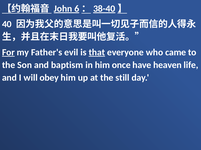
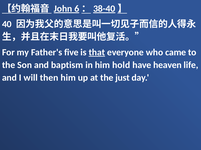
For underline: present -> none (8, 53)
evil: evil -> five (71, 53)
once: once -> hold (121, 65)
obey: obey -> then (49, 78)
still: still -> just (123, 78)
